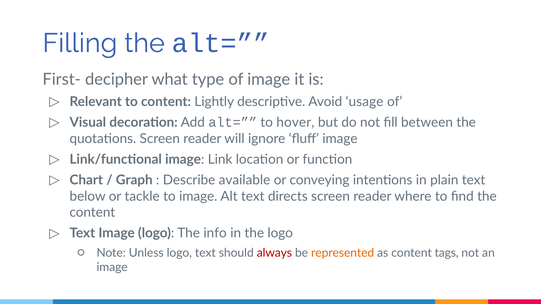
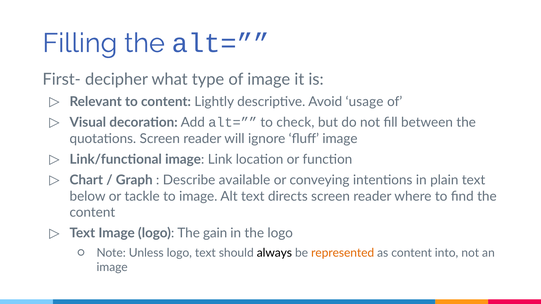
hover: hover -> check (295, 122)
info: info -> gain (215, 233)
always colour: red -> black (274, 253)
tags: tags -> into (447, 253)
